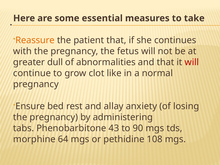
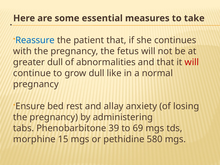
Reassure colour: orange -> blue (35, 40)
grow clot: clot -> dull (97, 73)
43: 43 -> 39 (114, 128)
90: 90 -> 69 (138, 128)
64: 64 -> 15 (63, 139)
108: 108 -> 580 (155, 139)
